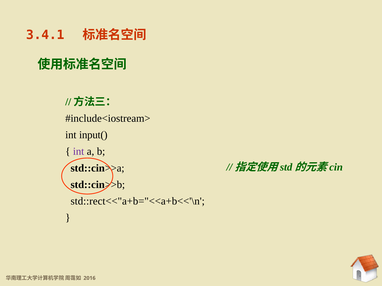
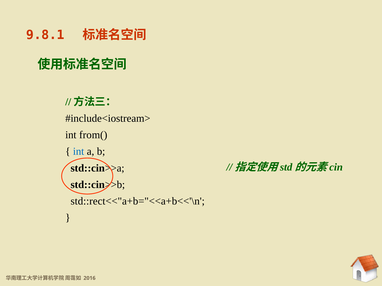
3.4.1: 3.4.1 -> 9.8.1 (45, 35)
input(: input( -> from( (93, 135)
int colour: purple -> blue (79, 152)
